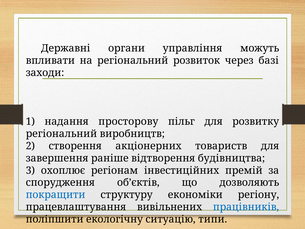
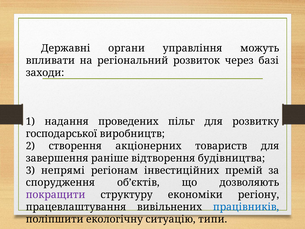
просторову: просторову -> проведених (128, 121)
регіональний: регіональний -> господарської (61, 134)
охоплює: охоплює -> непрямі (63, 170)
покращити colour: blue -> purple (56, 195)
